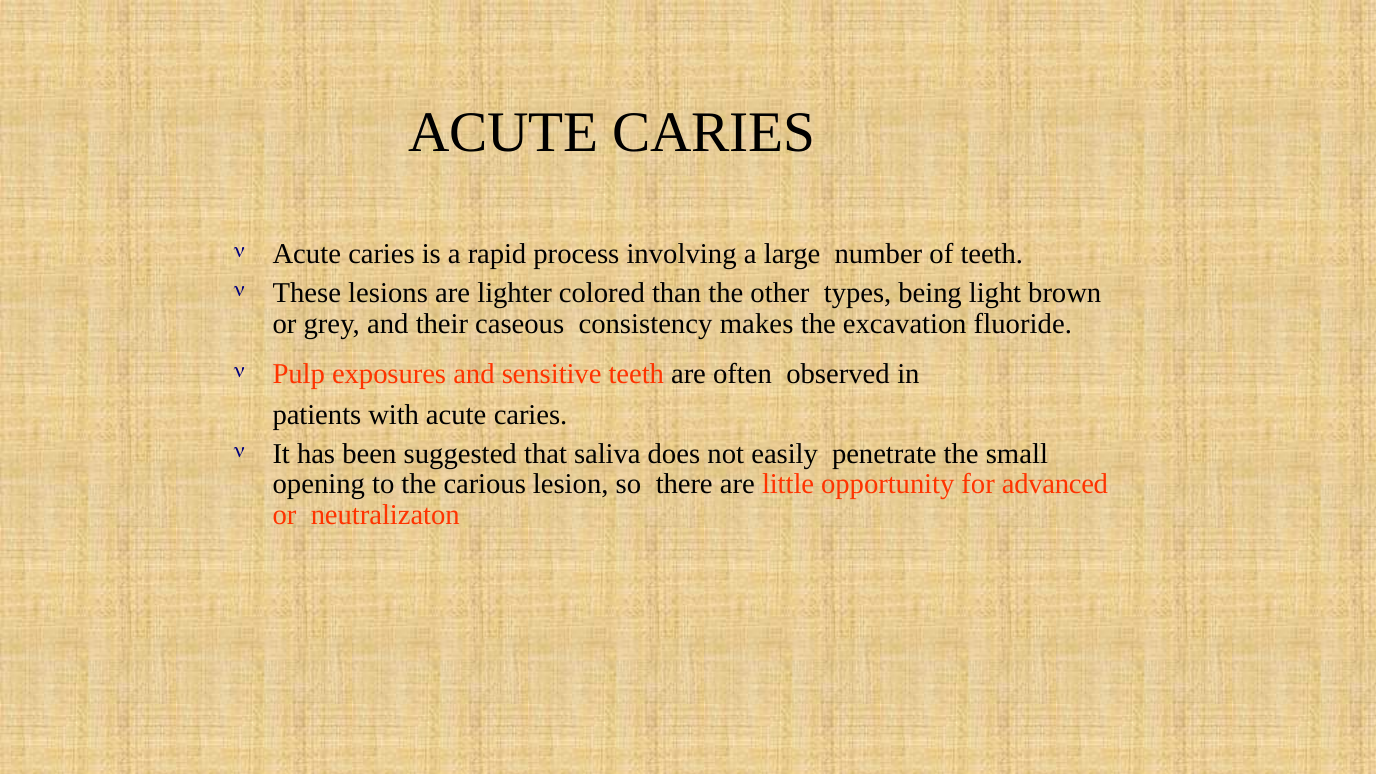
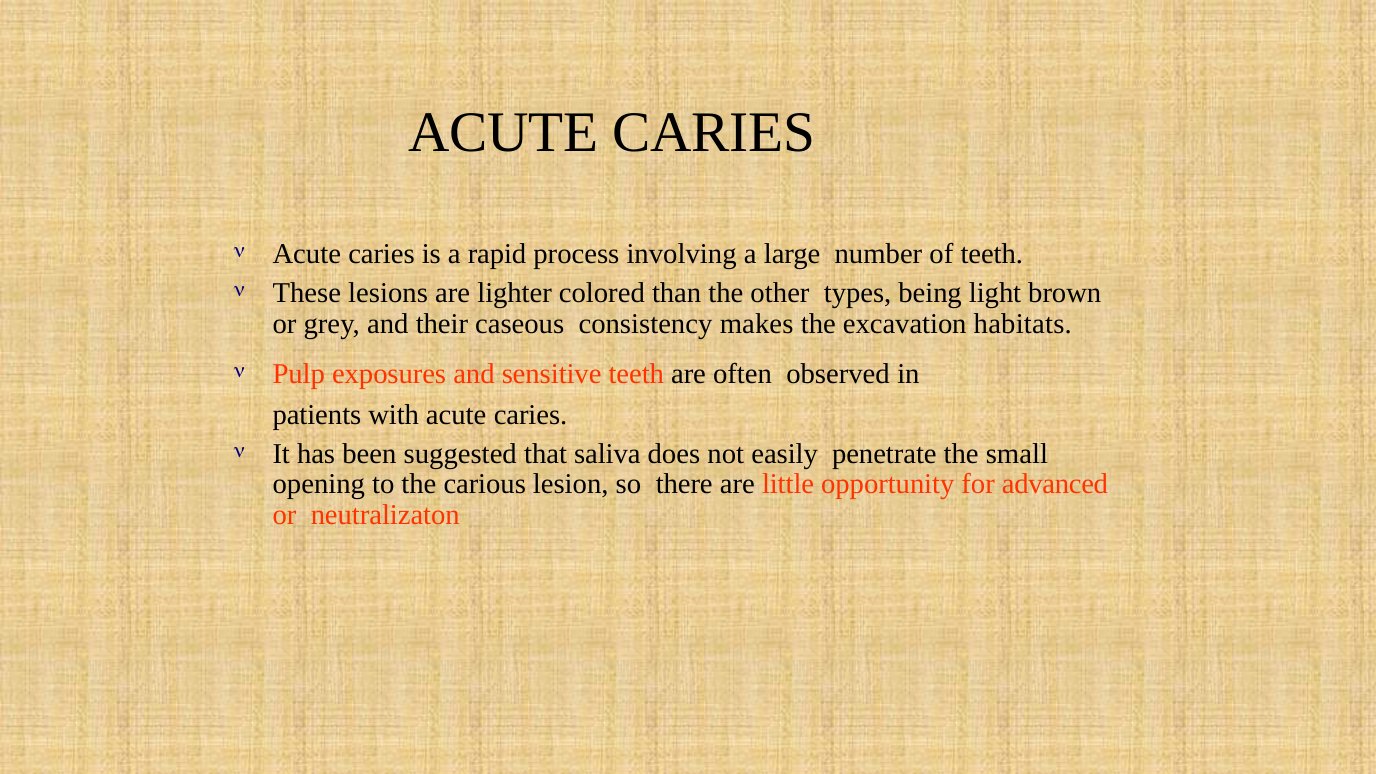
fluoride: fluoride -> habitats (1023, 324)
